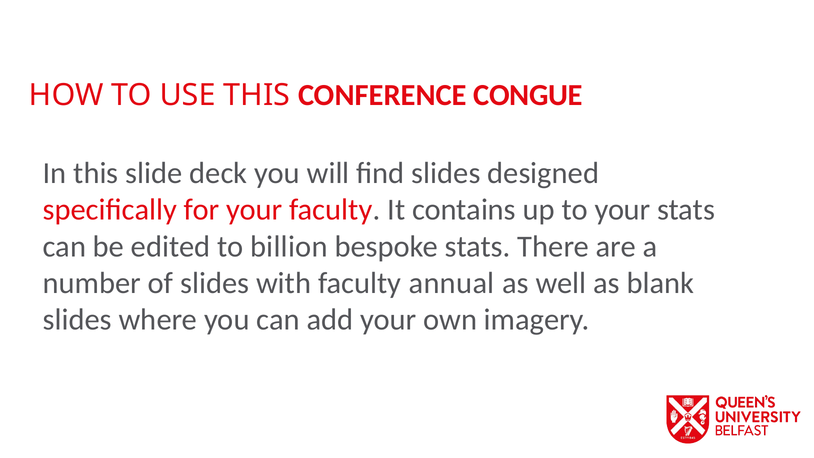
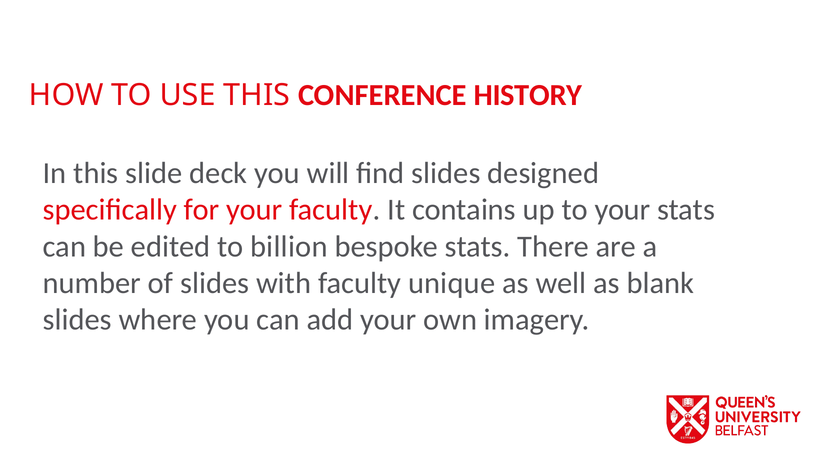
CONGUE: CONGUE -> HISTORY (528, 95)
annual: annual -> unique (452, 283)
